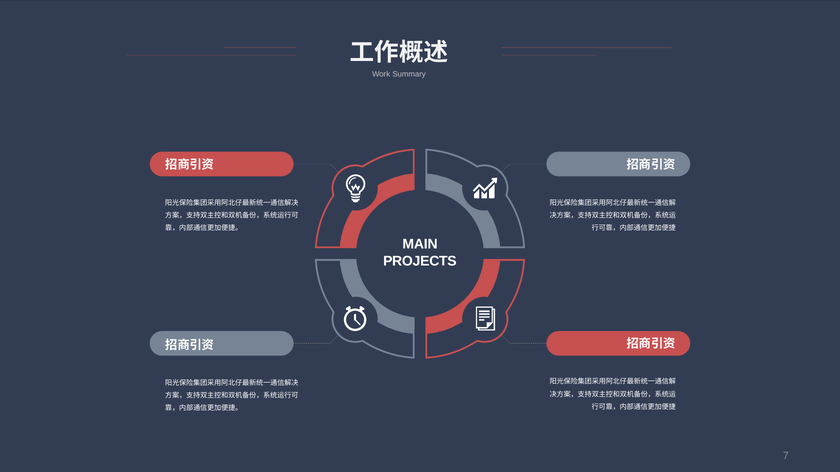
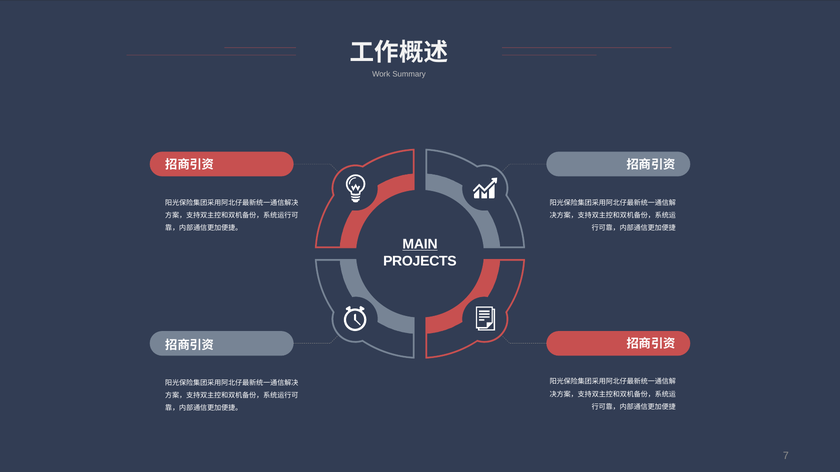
MAIN underline: none -> present (420, 245)
